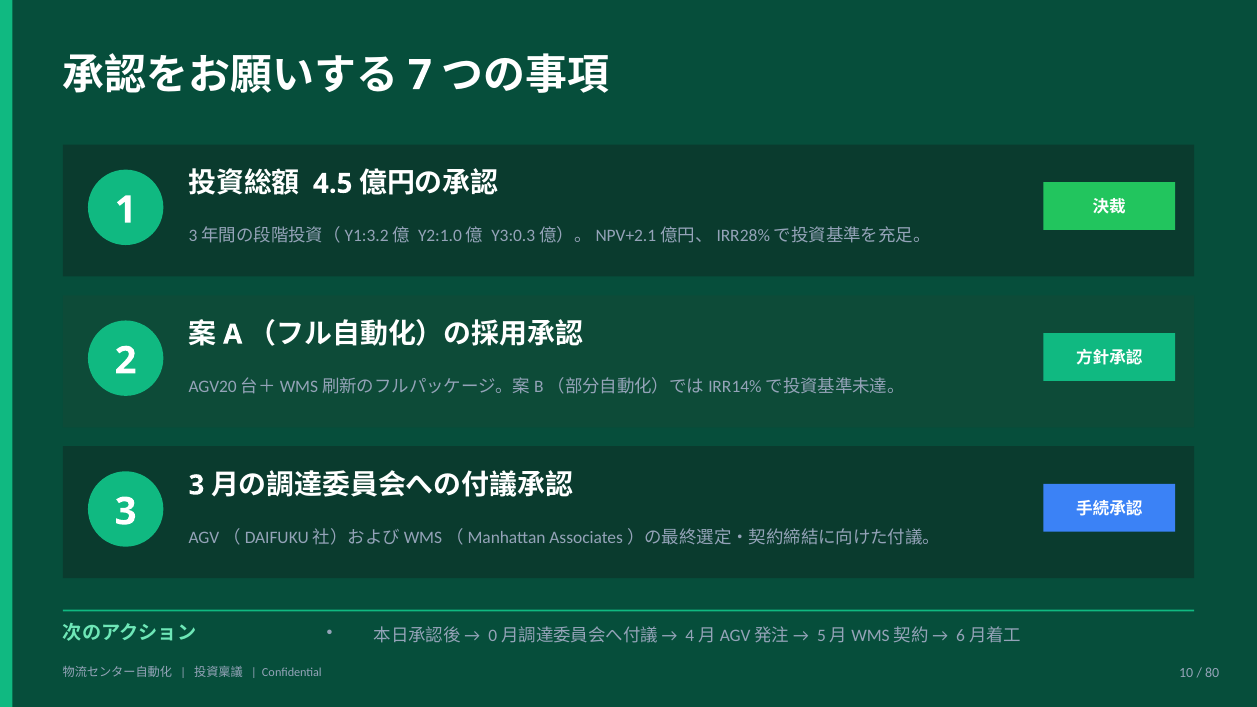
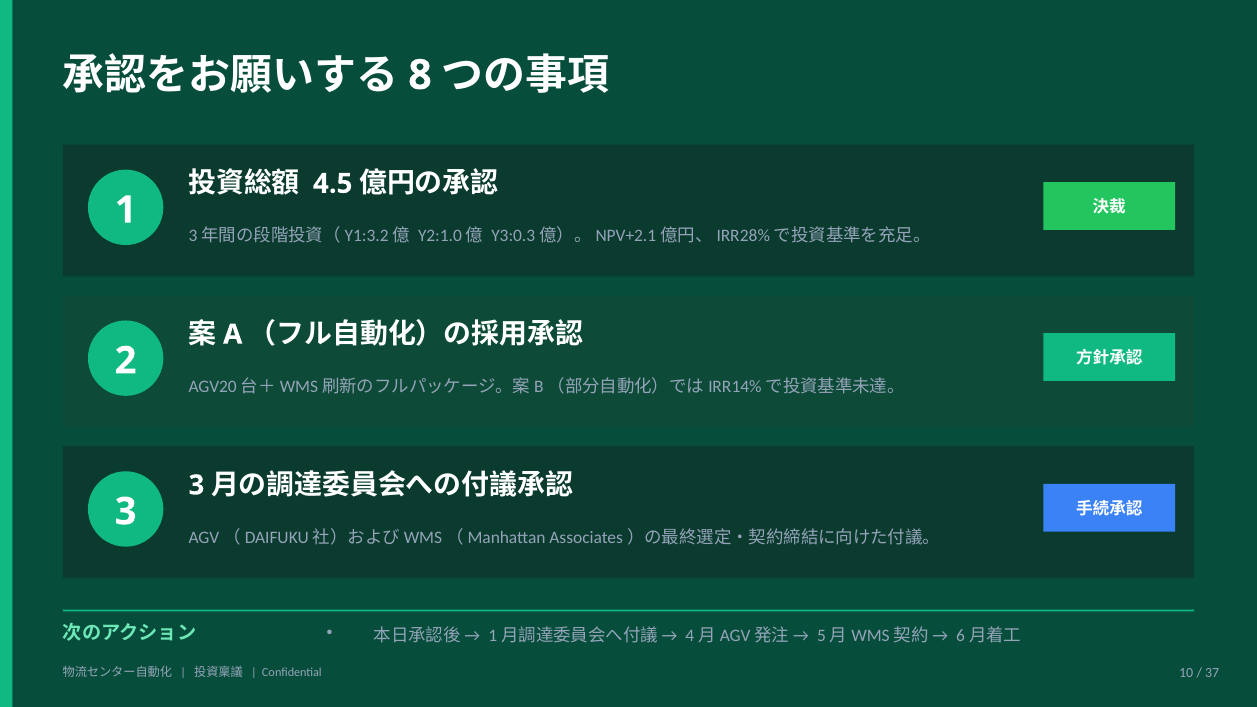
7: 7 -> 8 (420, 75)
0: 0 -> 1 (493, 635)
80: 80 -> 37 (1212, 673)
